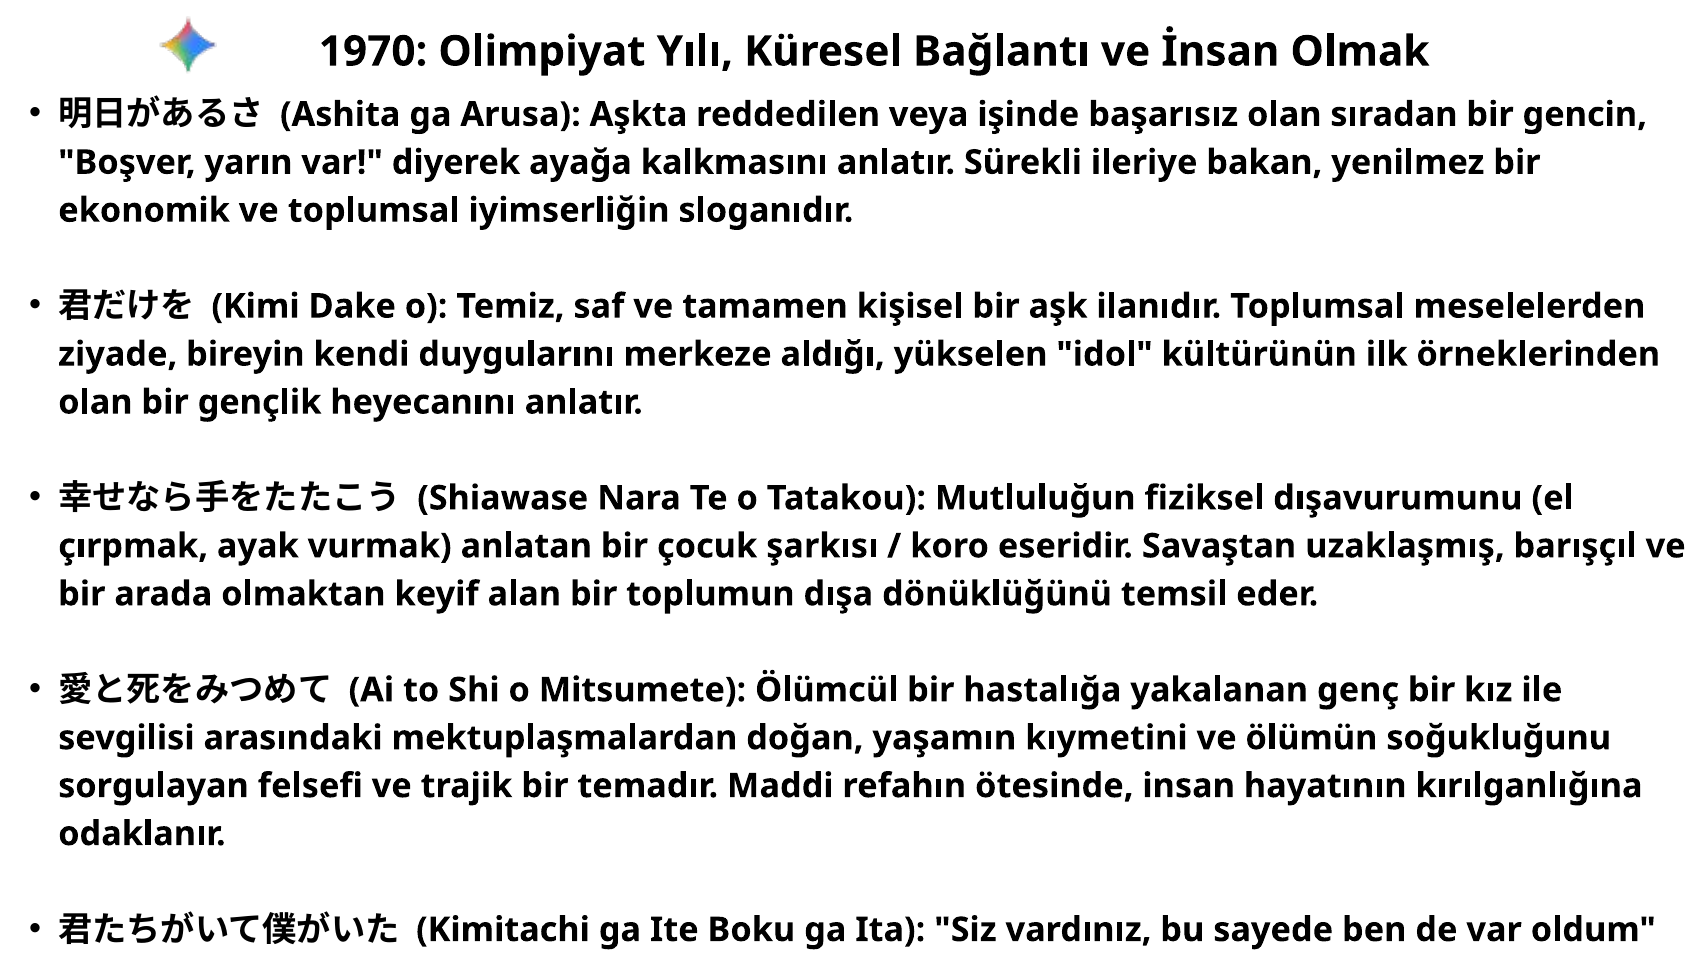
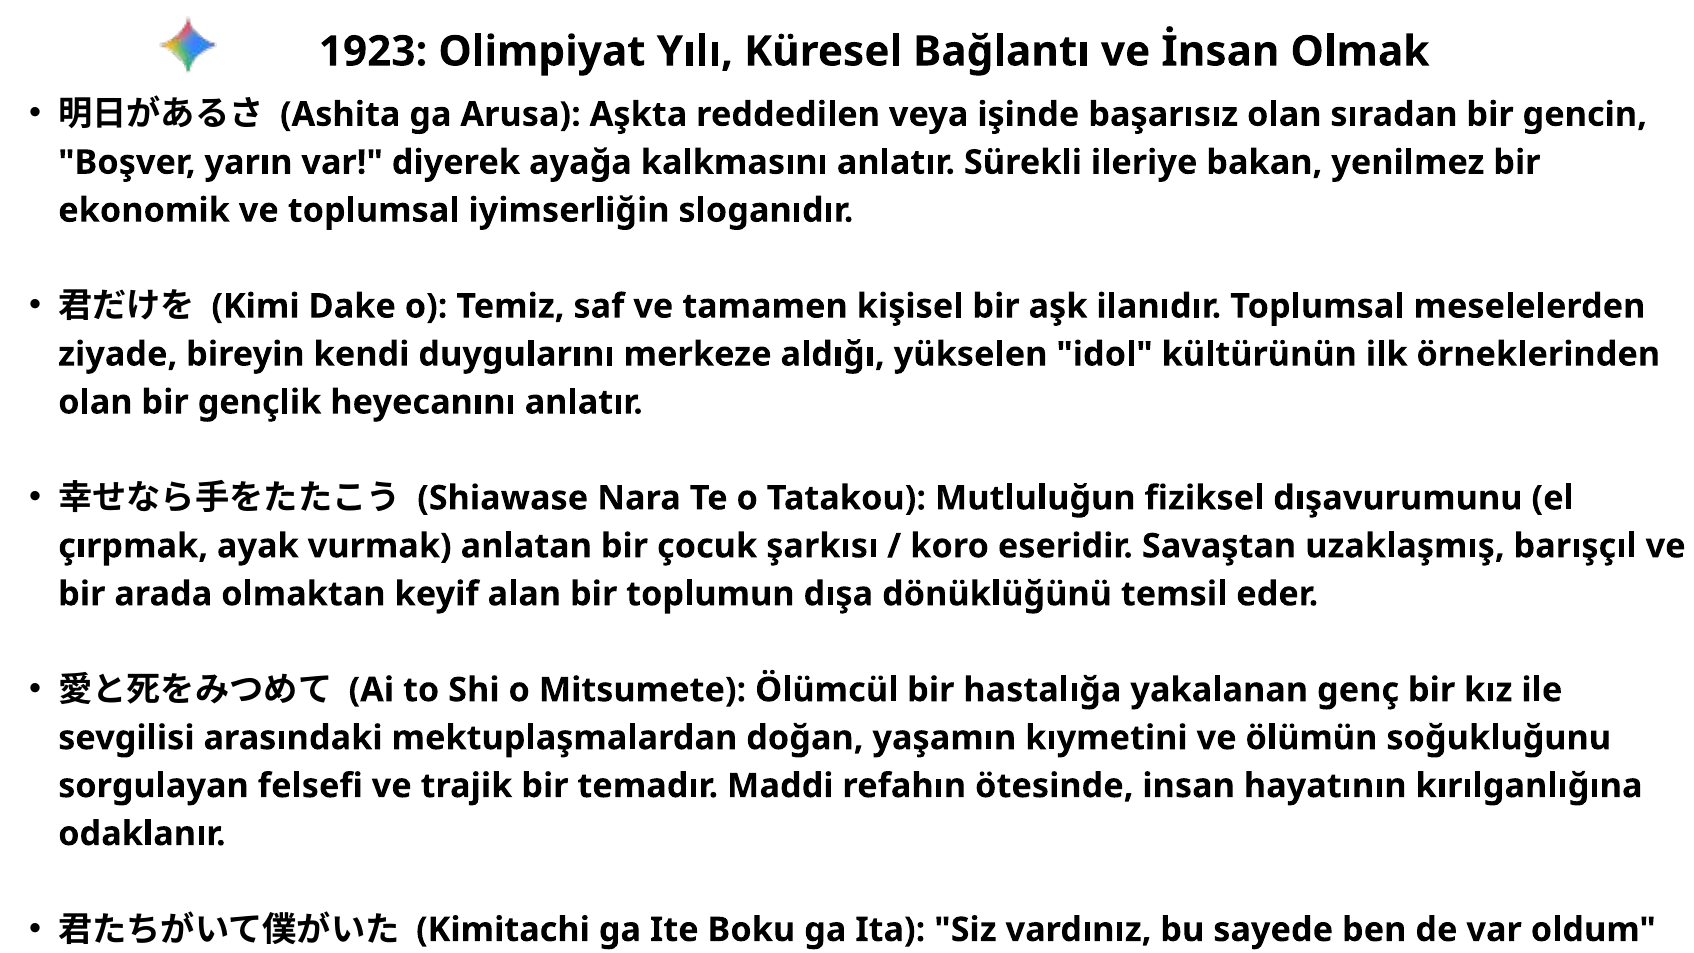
1970: 1970 -> 1923 (373, 52)
